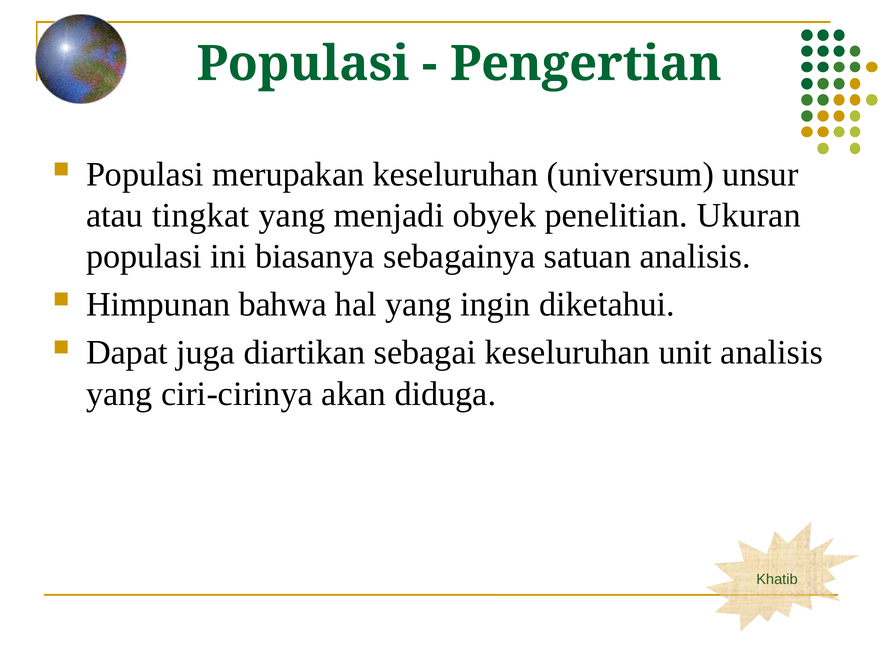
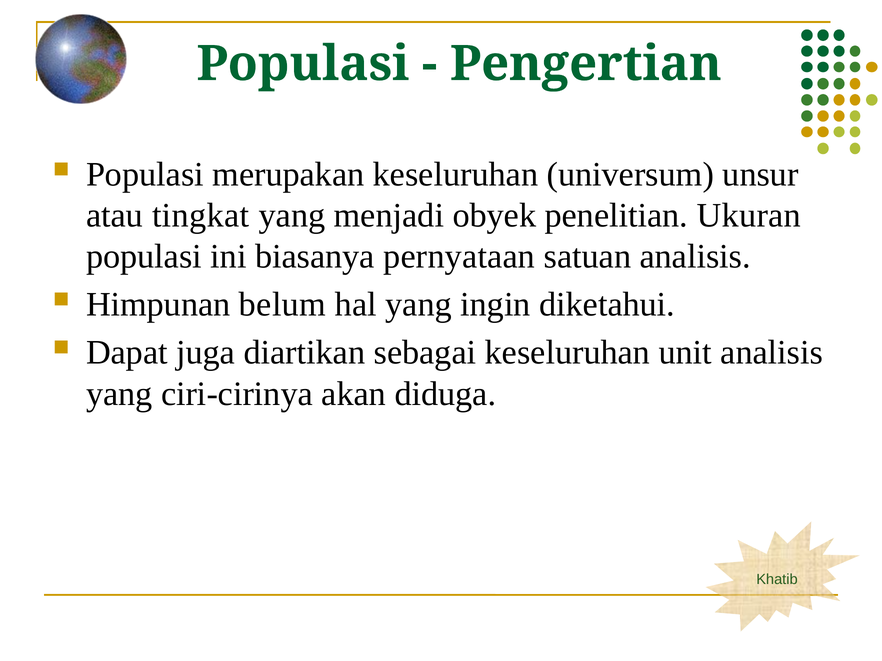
sebagainya: sebagainya -> pernyataan (459, 257)
bahwa: bahwa -> belum (282, 305)
